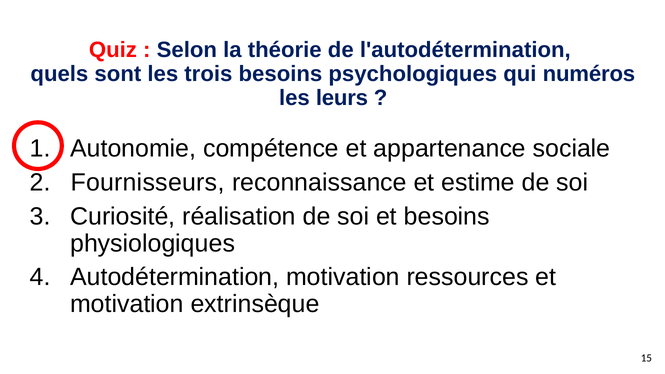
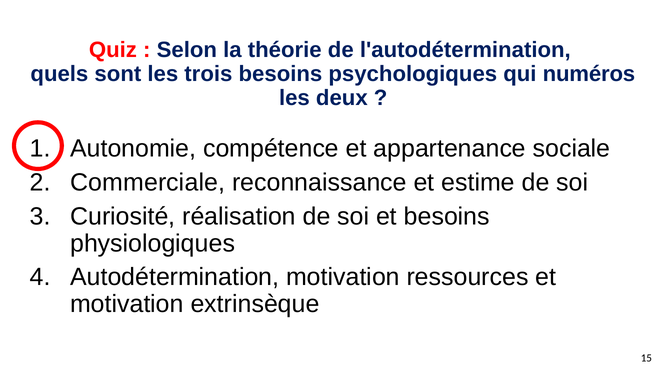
leurs: leurs -> deux (342, 98)
Fournisseurs: Fournisseurs -> Commerciale (148, 183)
